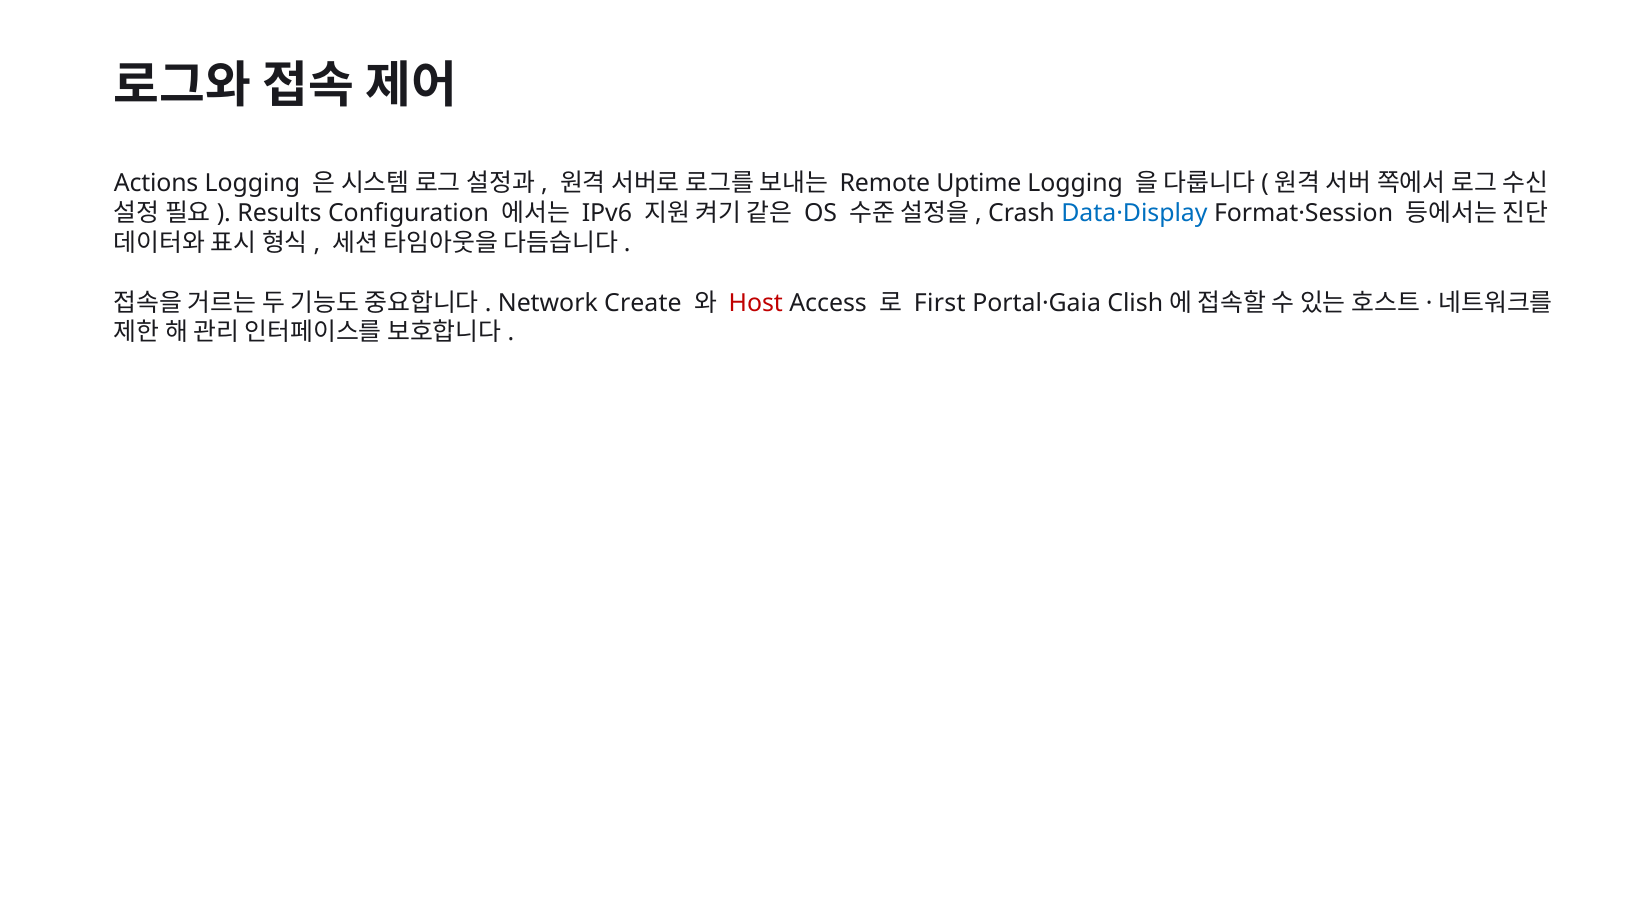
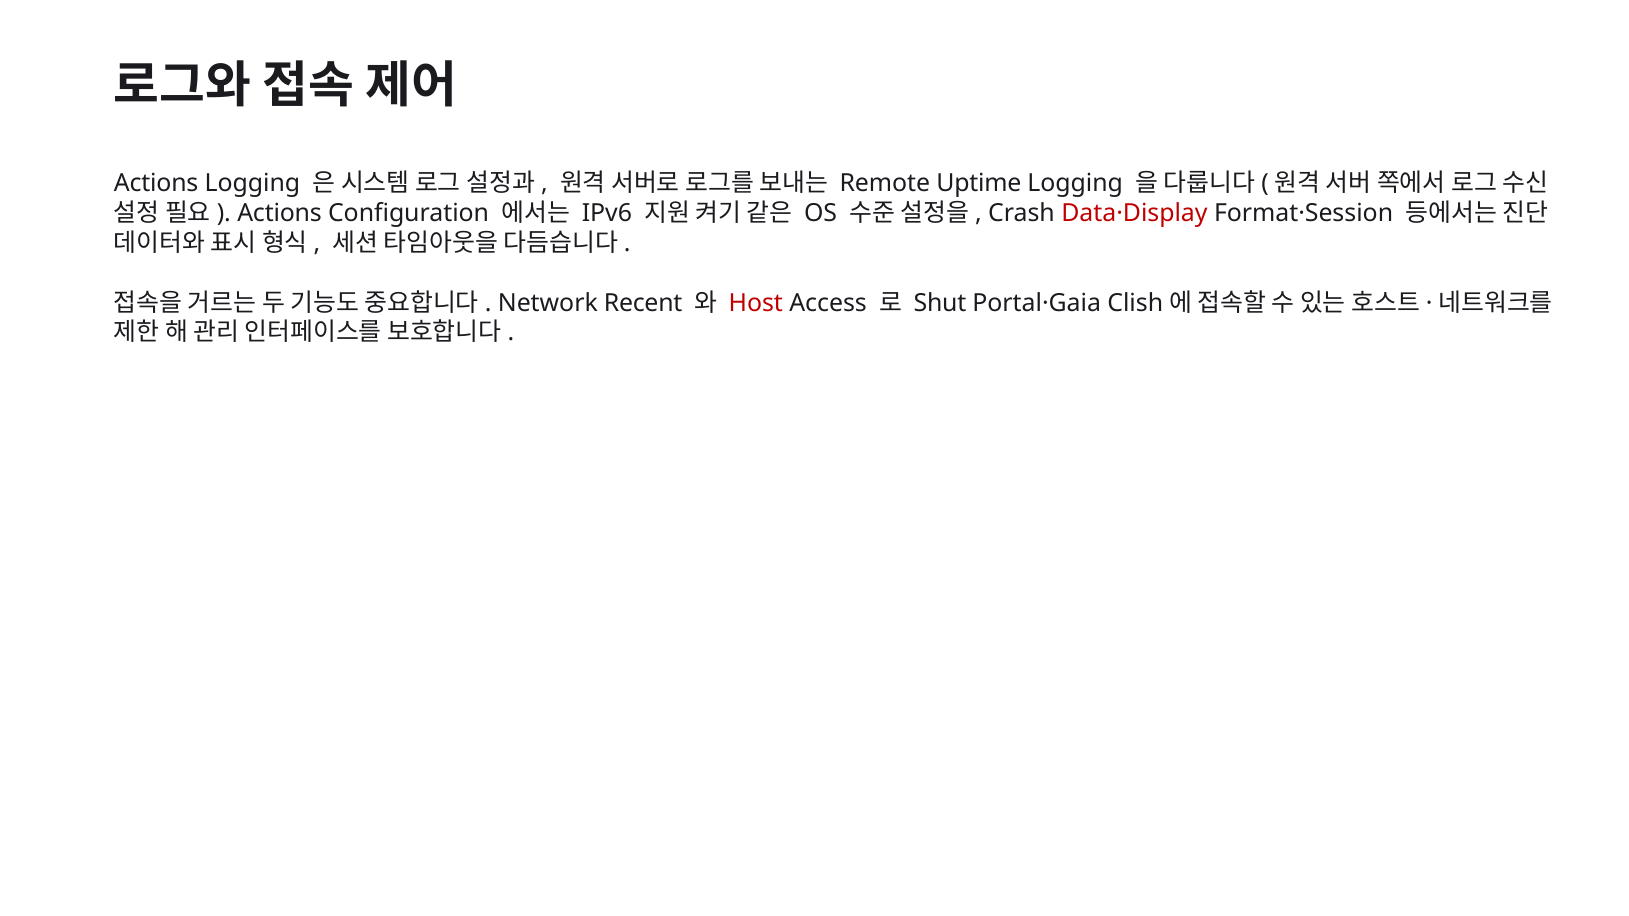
Results: Results -> Actions (280, 213)
Data·Display colour: blue -> red (1134, 213)
Create: Create -> Recent (643, 303)
First: First -> Shut (940, 303)
